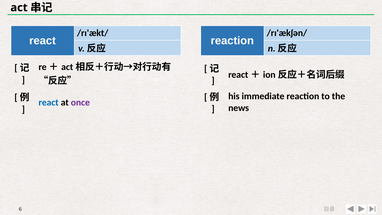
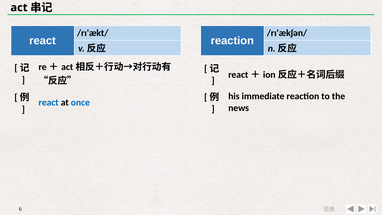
once colour: purple -> blue (80, 102)
